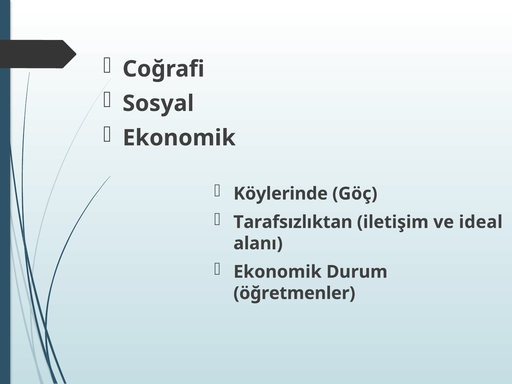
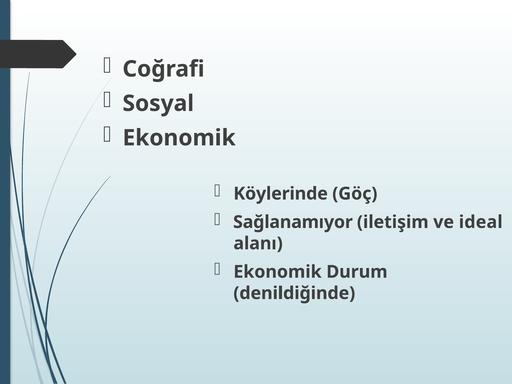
Tarafsızlıktan: Tarafsızlıktan -> Sağlanamıyor (293, 222)
öğretmenler: öğretmenler -> denildiğinde (294, 293)
